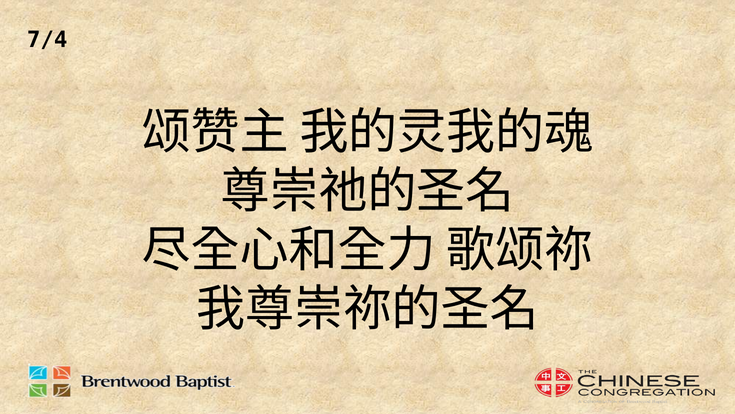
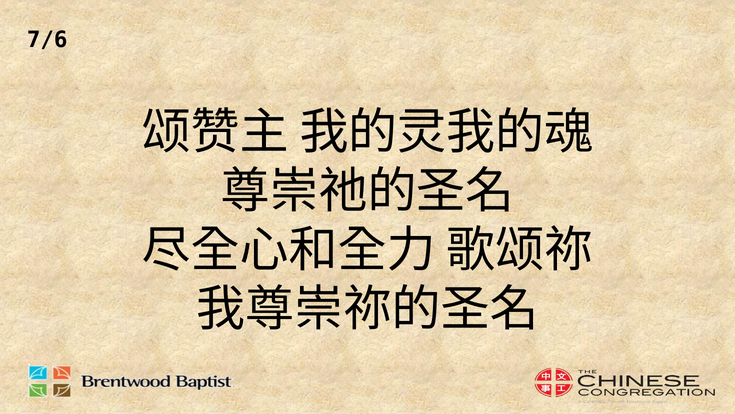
7/4: 7/4 -> 7/6 (47, 40)
